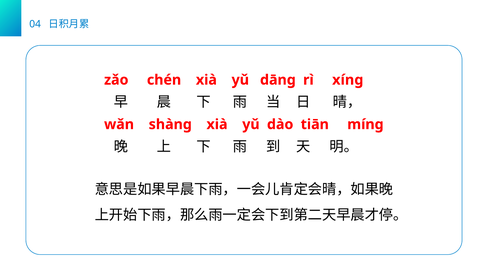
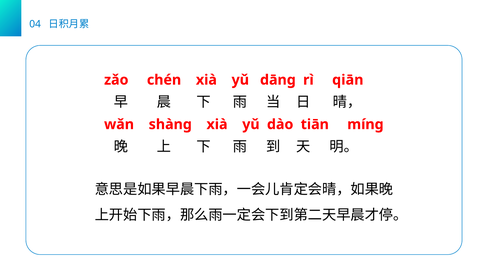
xíng: xíng -> qiān (348, 80)
